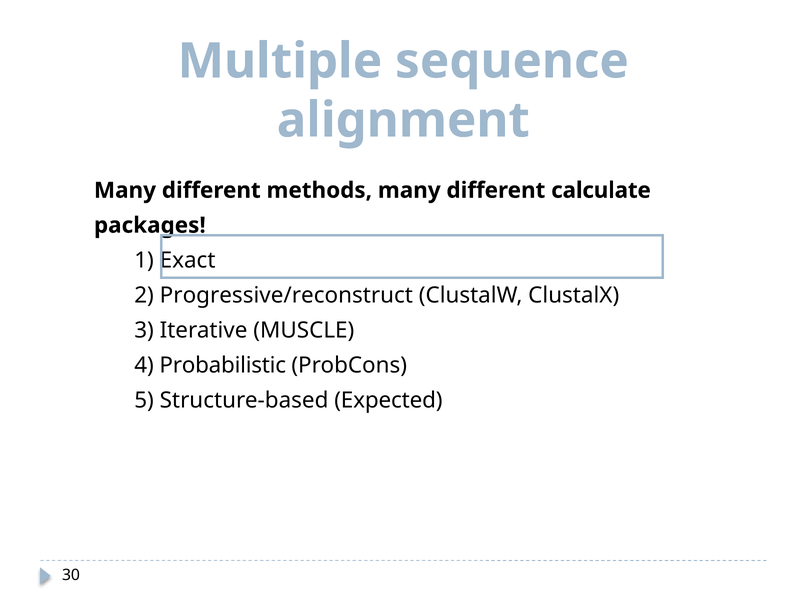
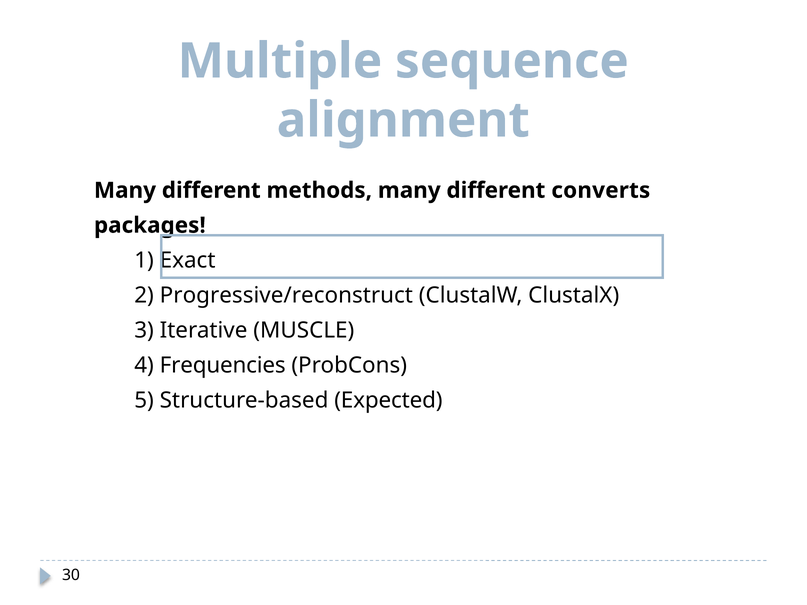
calculate: calculate -> converts (601, 190)
Probabilistic: Probabilistic -> Frequencies (223, 365)
